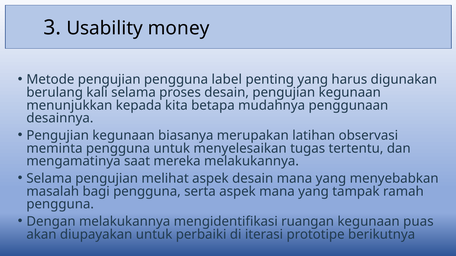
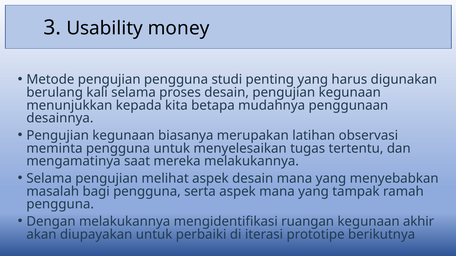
label: label -> studi (227, 80)
puas: puas -> akhir (419, 222)
